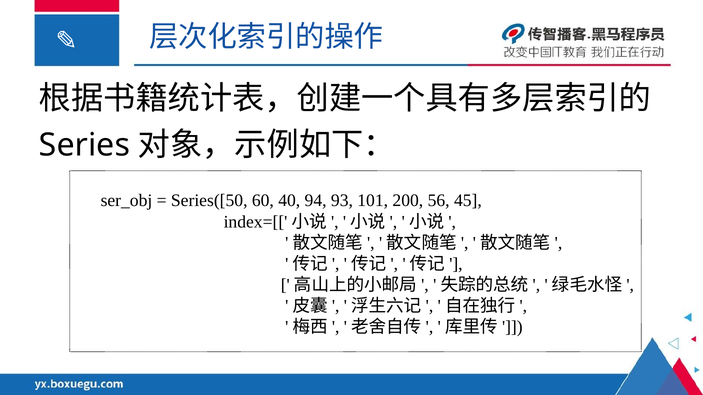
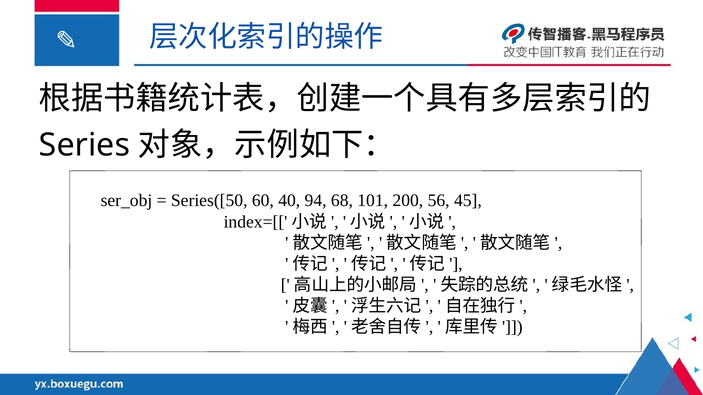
93: 93 -> 68 (342, 201)
